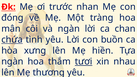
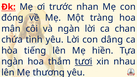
chứa underline: present -> none (12, 40)
buồn: buồn -> dâng (112, 40)
xưng: xưng -> tiếng (35, 51)
